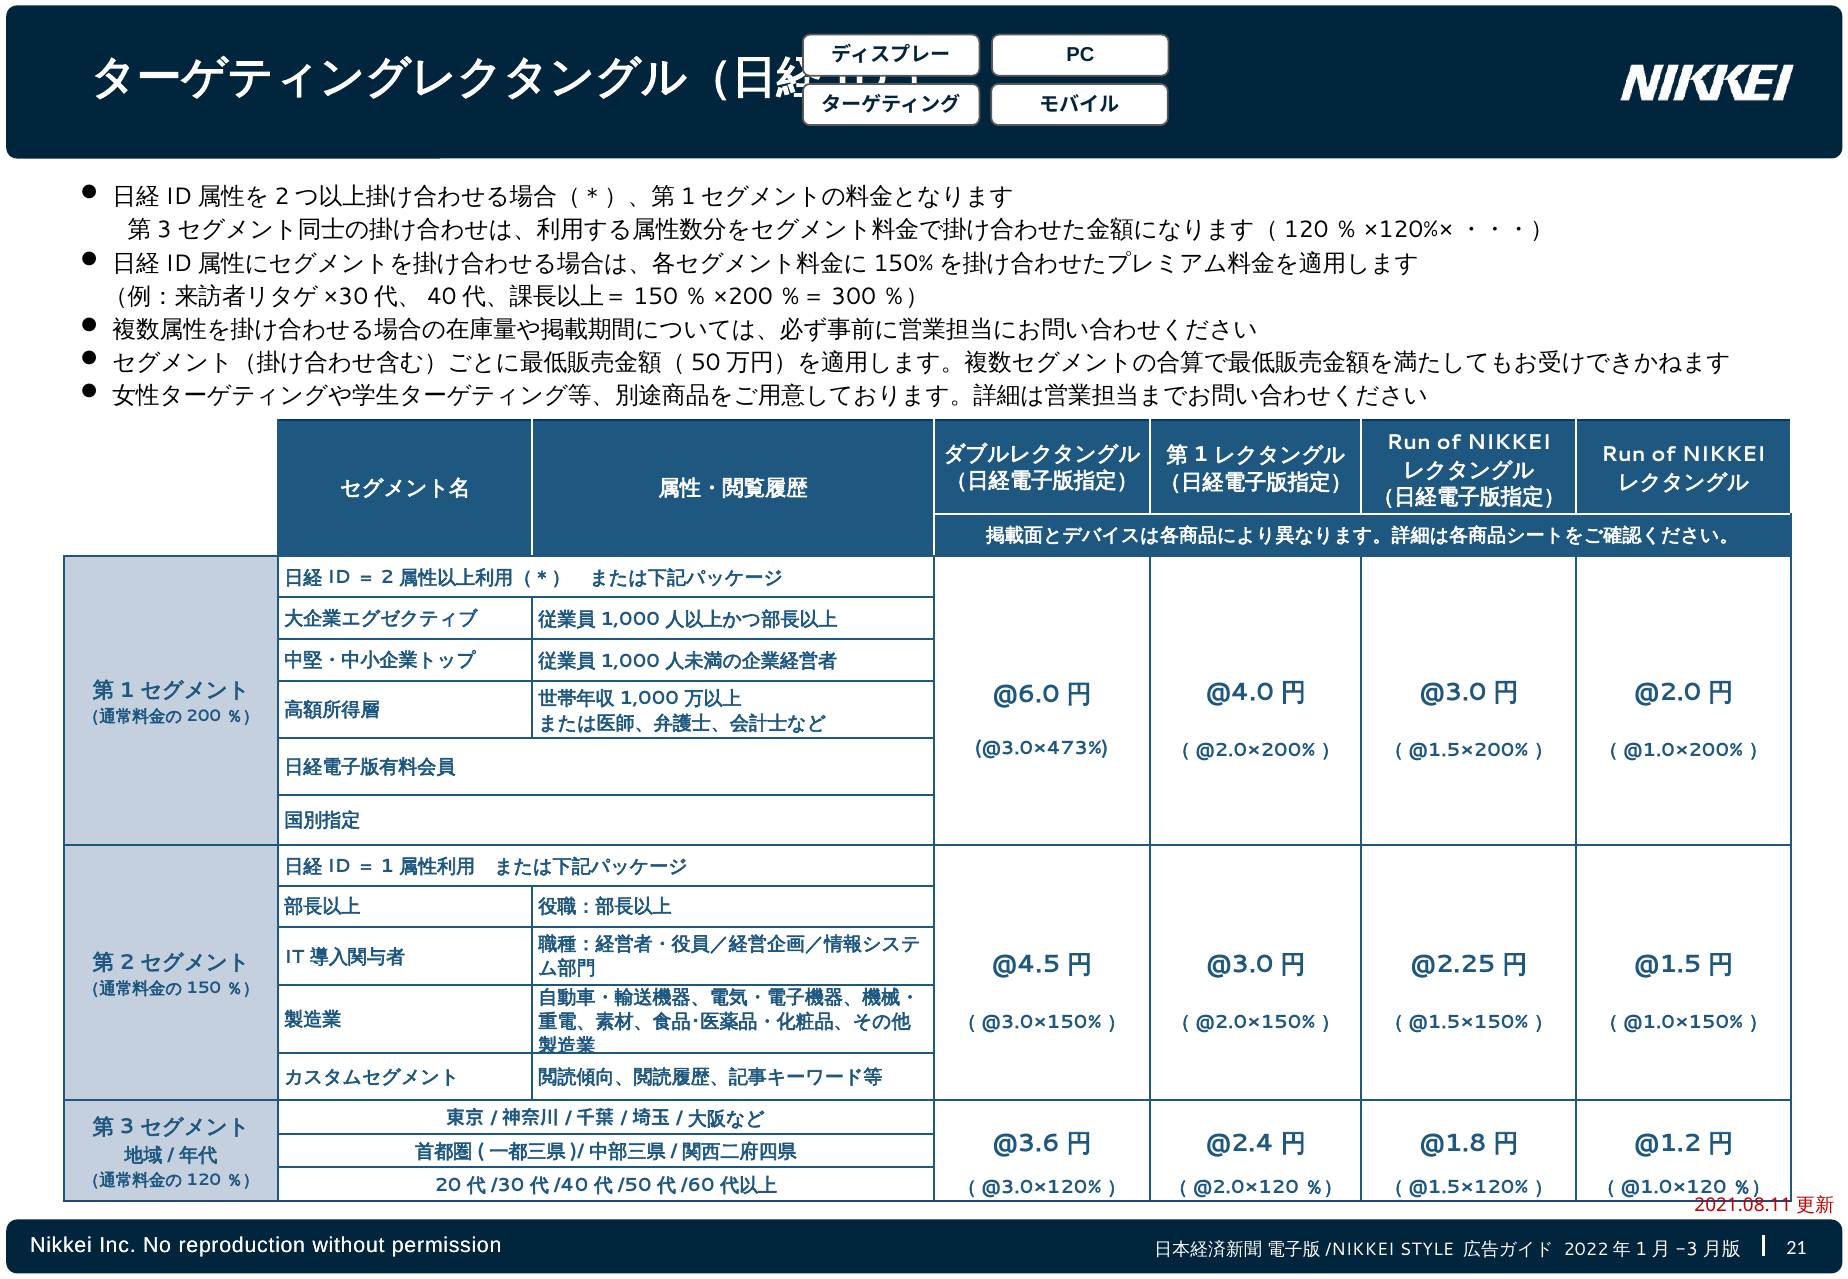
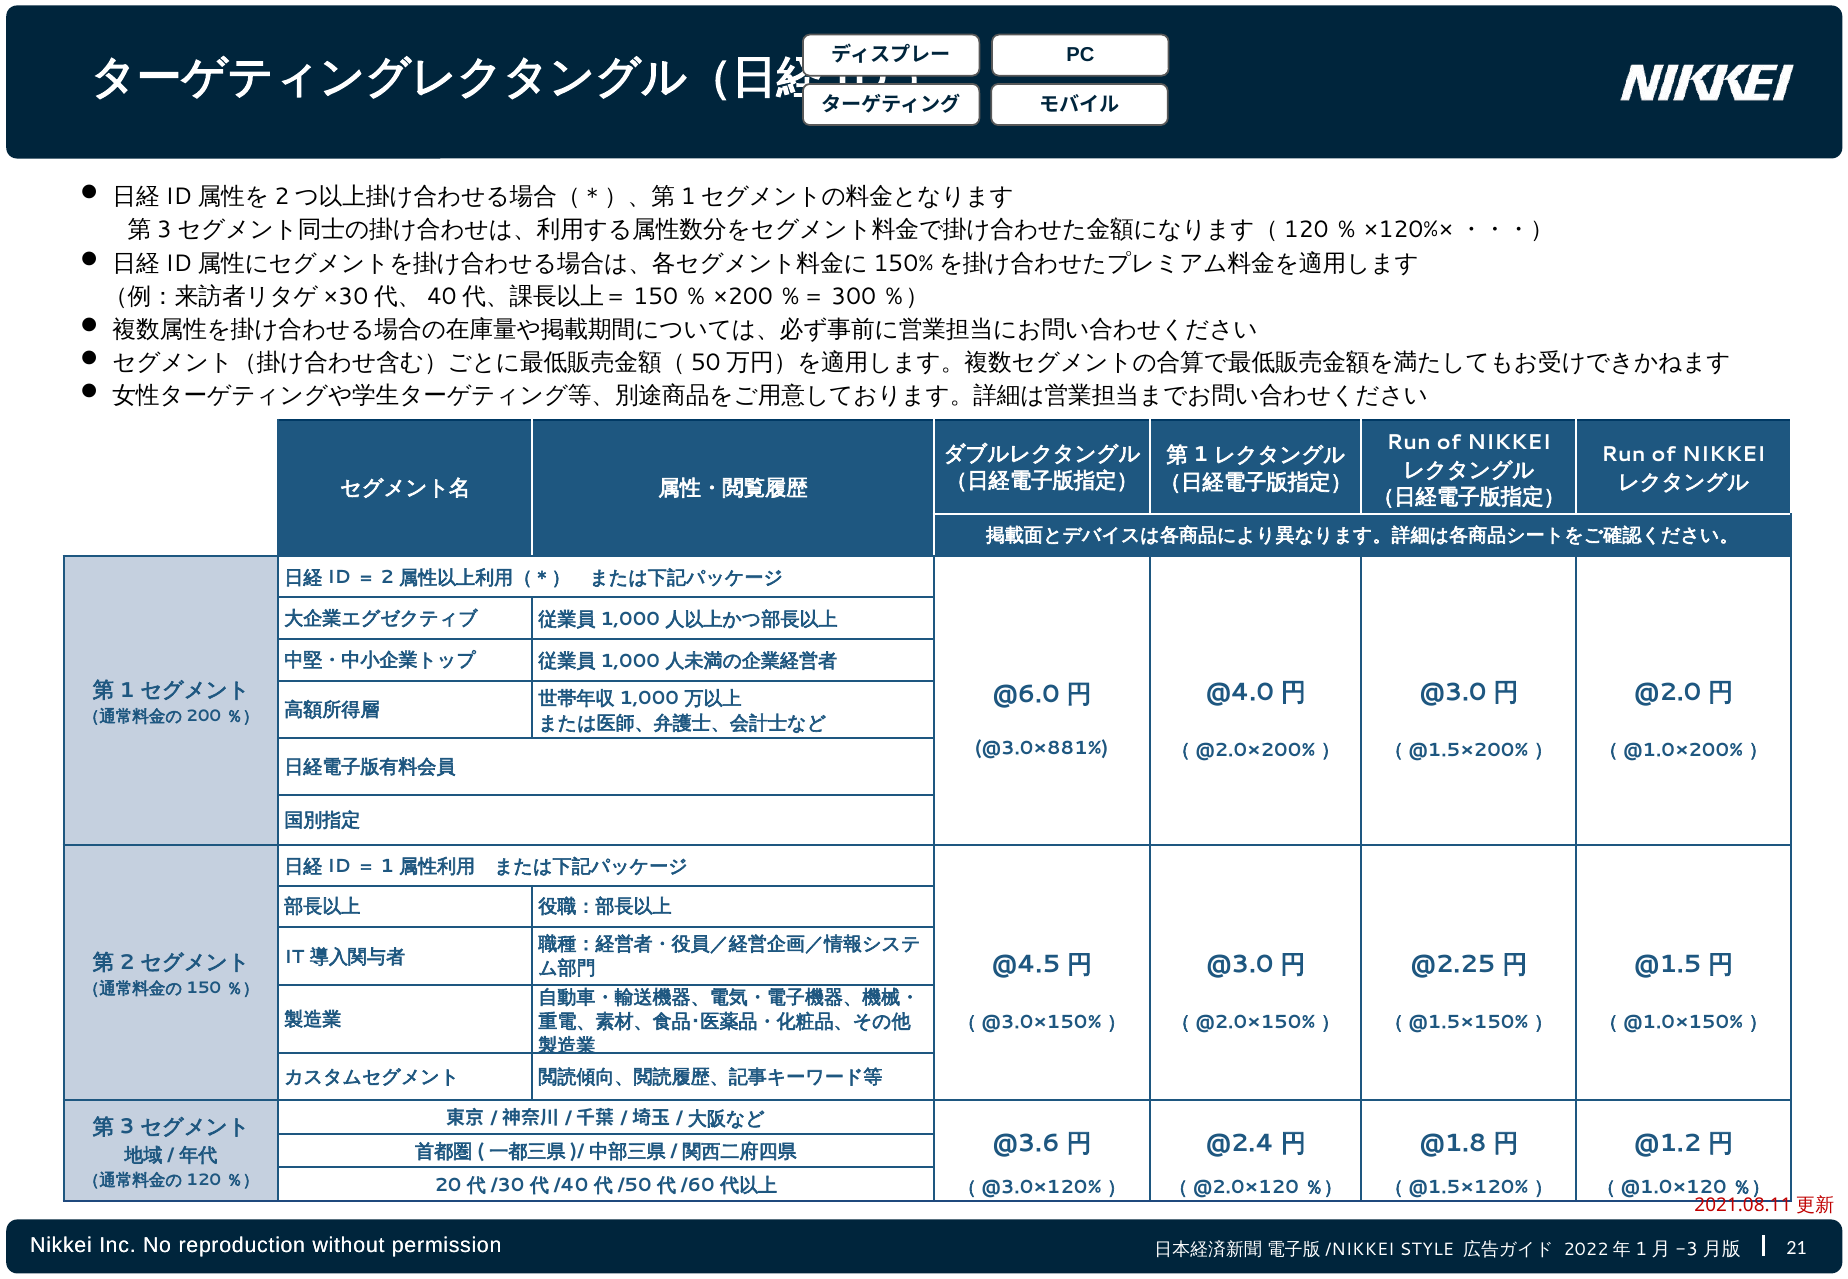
@3.0×473%: @3.0×473% -> @3.0×881% (1042, 748)
